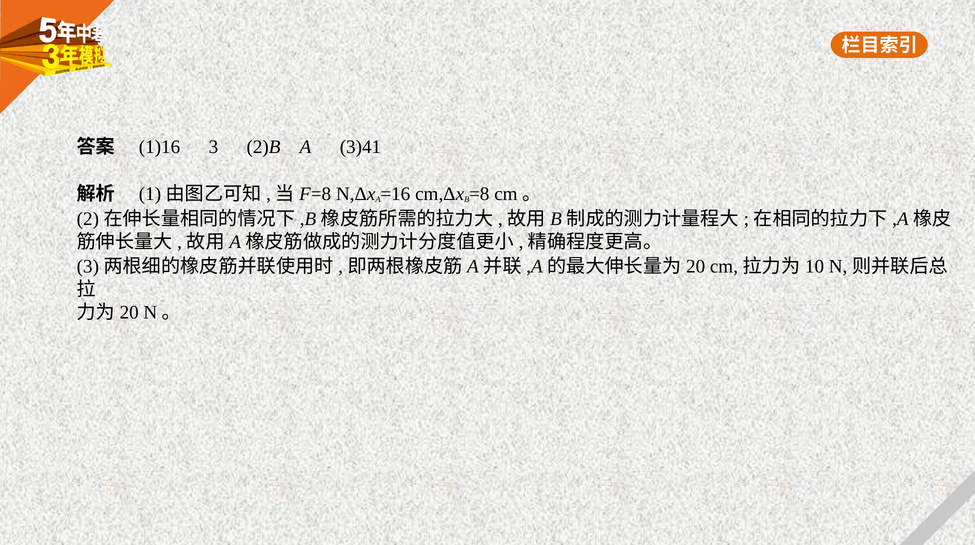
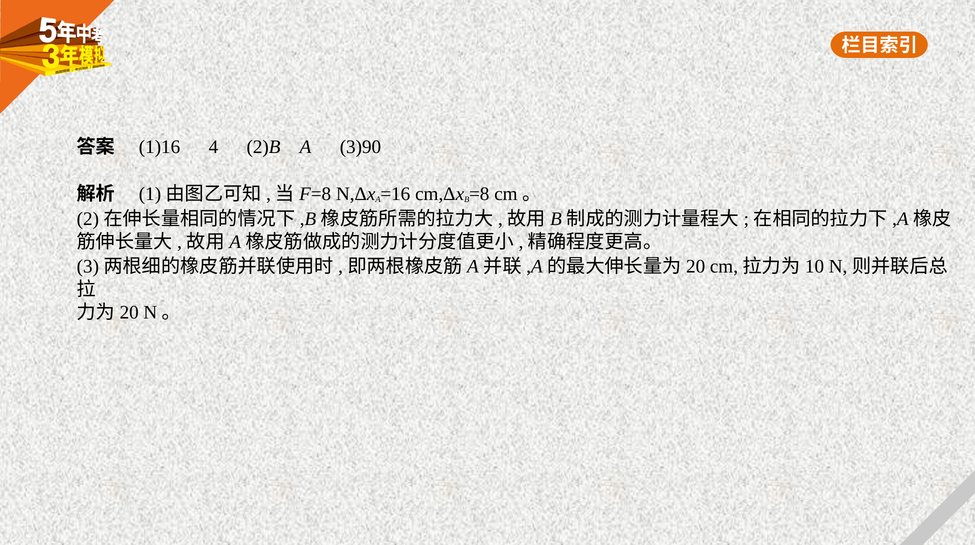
3: 3 -> 4 (213, 147)
3)41: 3)41 -> 3)90 (360, 147)
